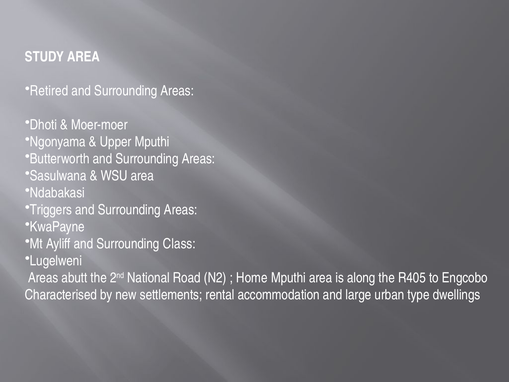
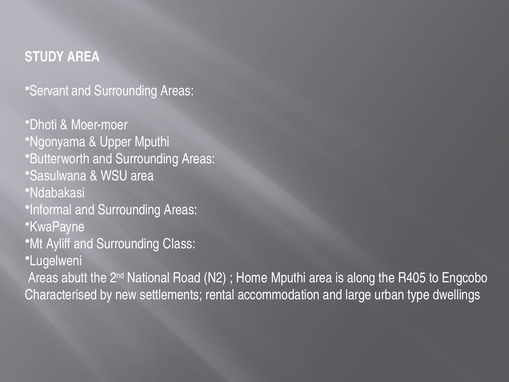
Retired: Retired -> Servant (49, 91)
Triggers: Triggers -> Informal (51, 210)
